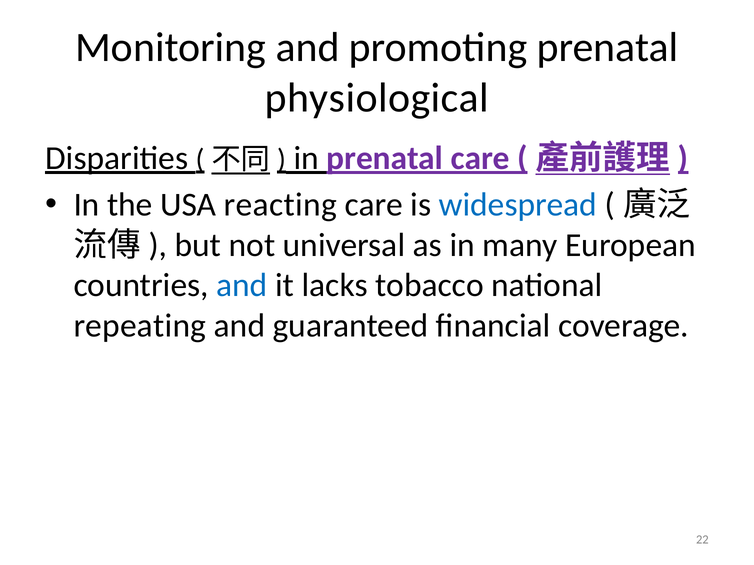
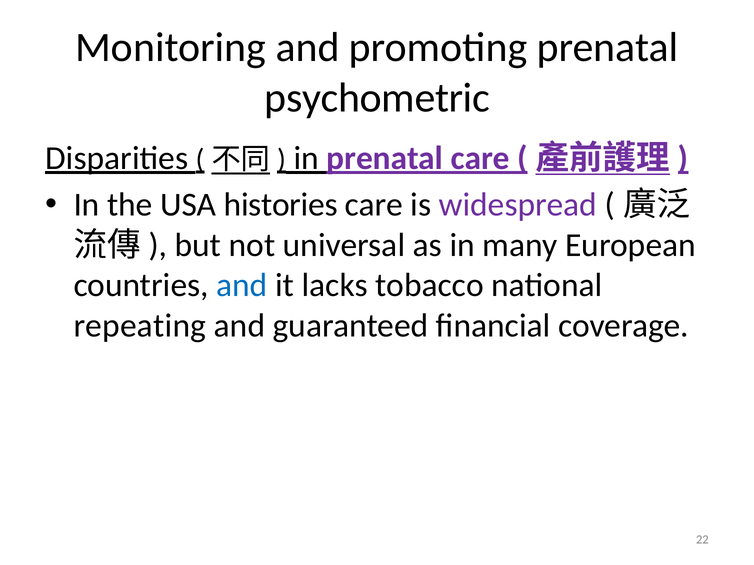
physiological: physiological -> psychometric (377, 98)
reacting: reacting -> histories (281, 205)
widespread colour: blue -> purple (518, 205)
